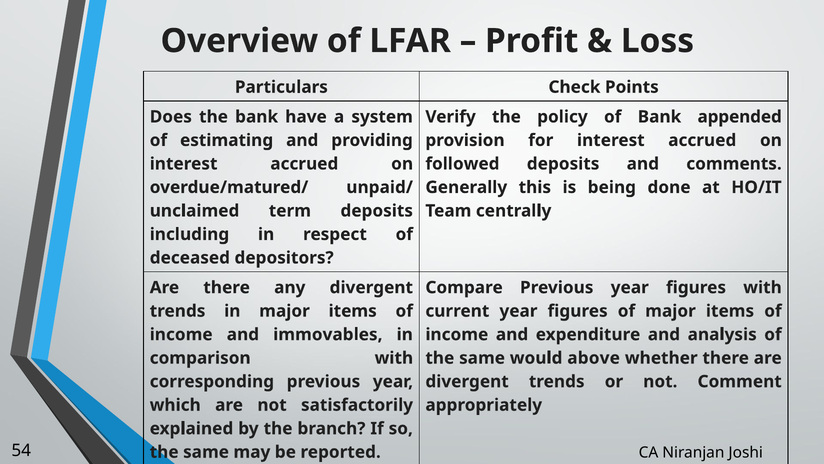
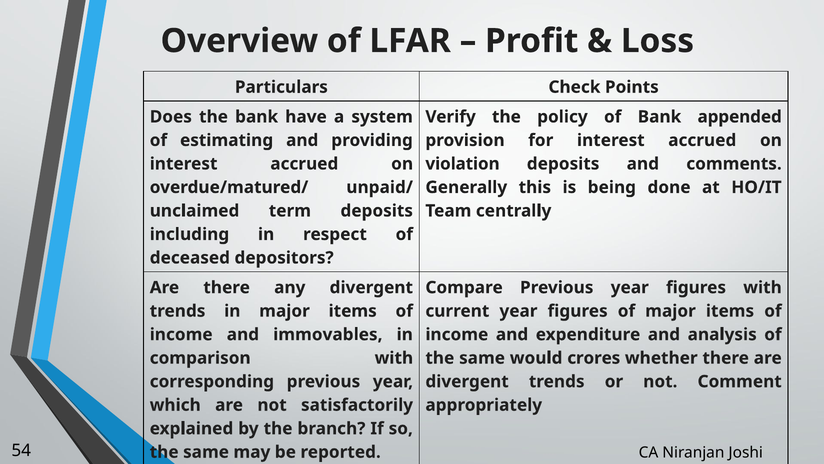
followed: followed -> violation (463, 164)
above: above -> crores (594, 358)
